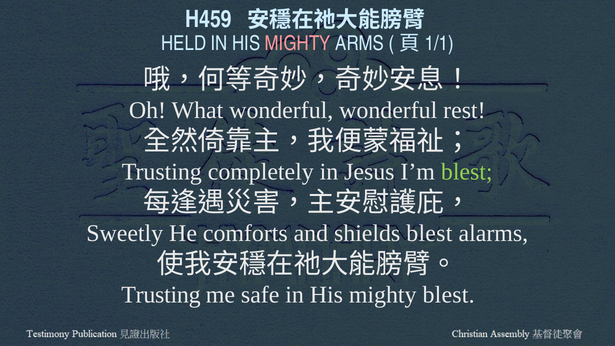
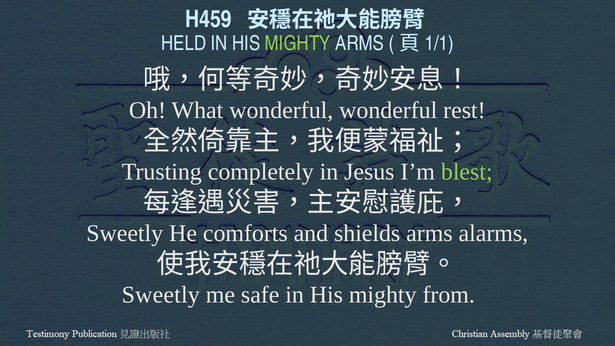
MIGHTY colour: pink -> light green (298, 43)
shields blest: blest -> arms (429, 233)
Trusting: Trusting -> Sweetly (161, 295)
mighty blest: blest -> from (449, 295)
